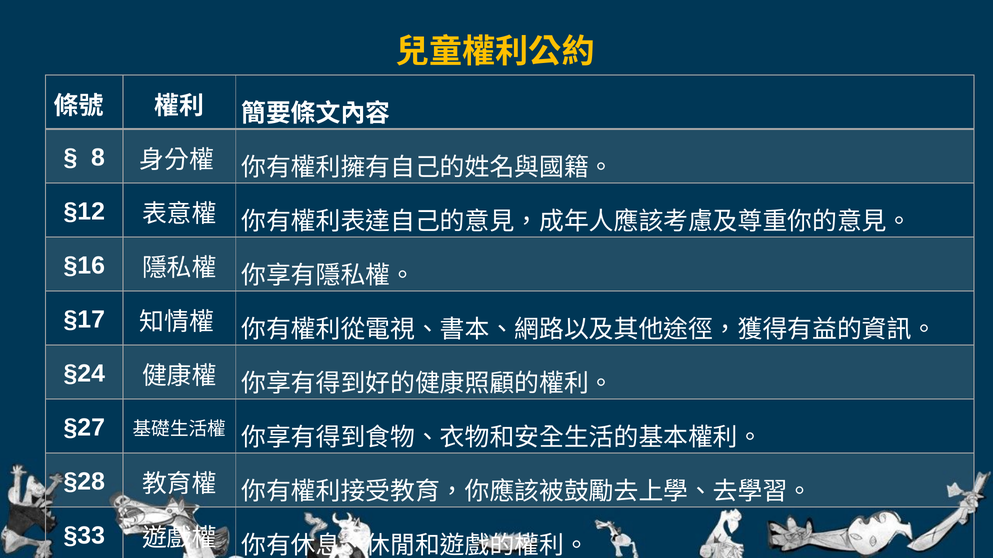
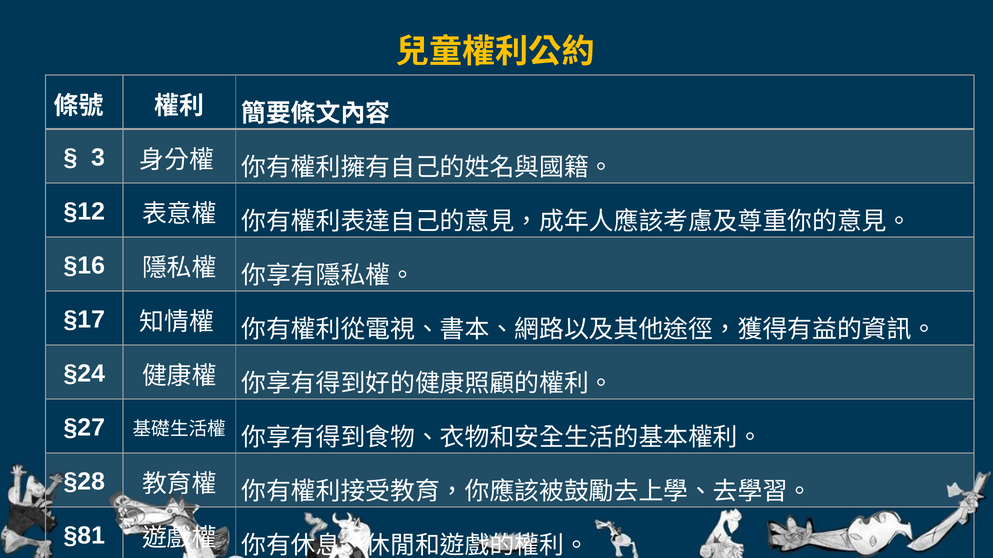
8: 8 -> 3 (98, 158)
§33: §33 -> §81 (84, 536)
